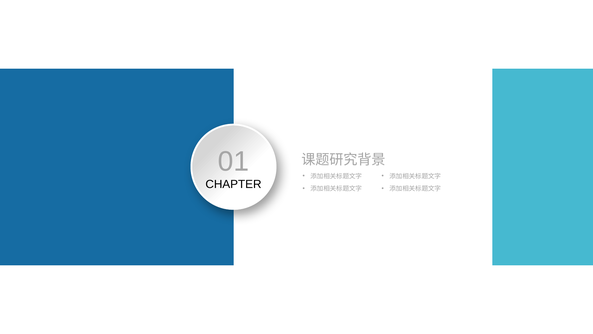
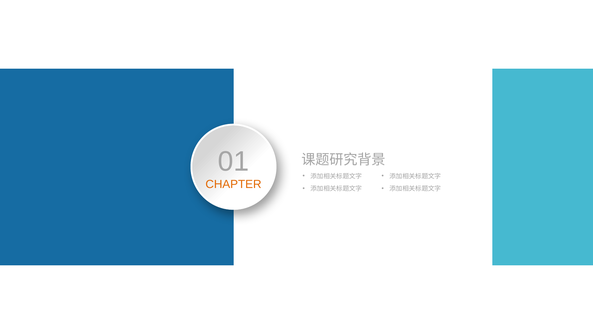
CHAPTER colour: black -> orange (233, 184)
